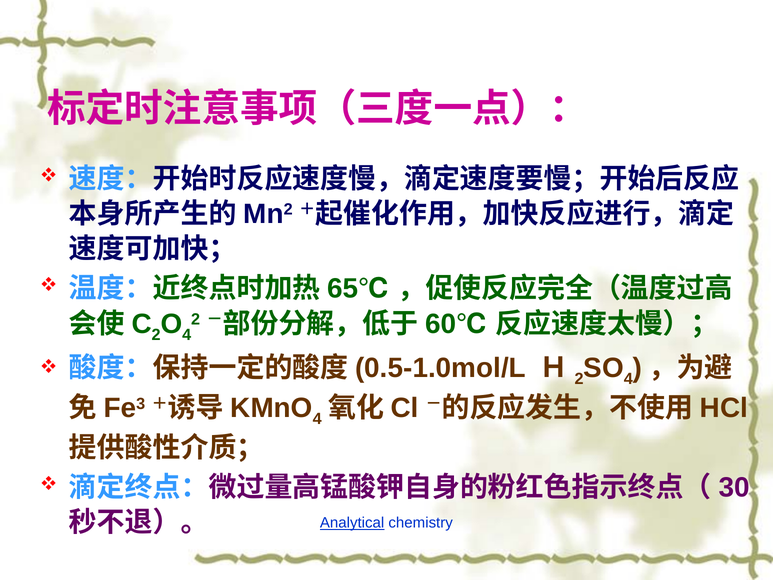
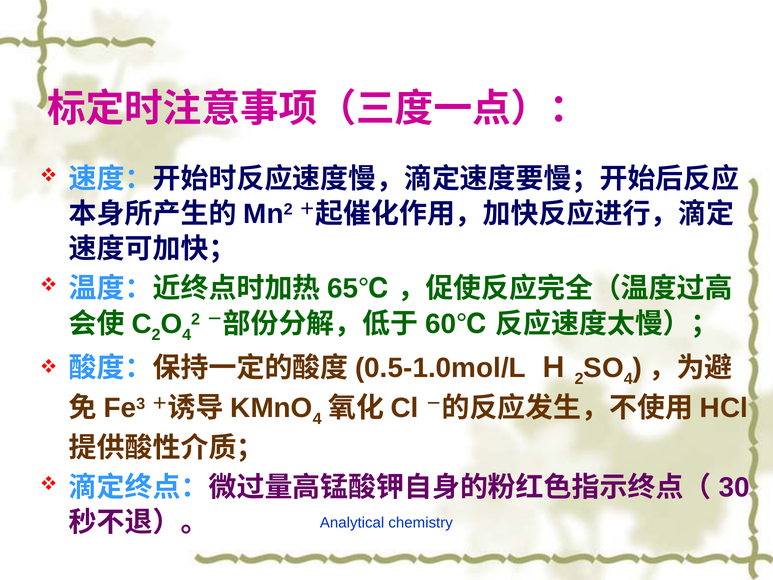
Analytical underline: present -> none (352, 523)
